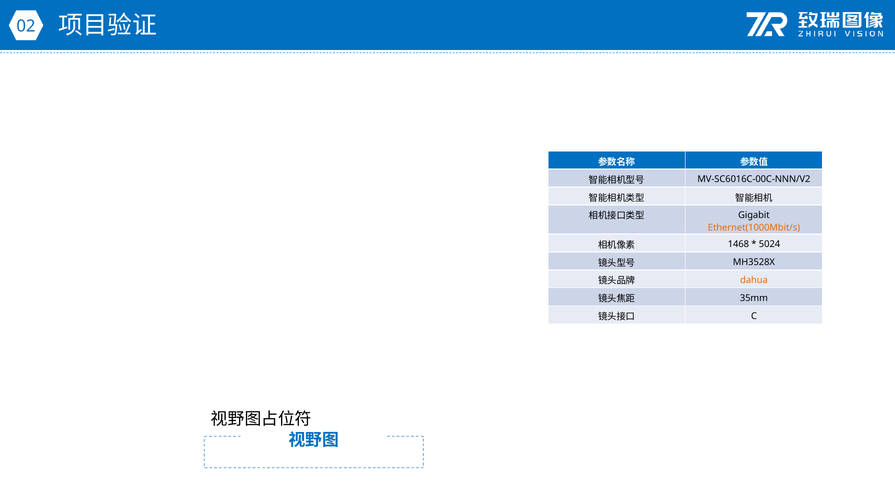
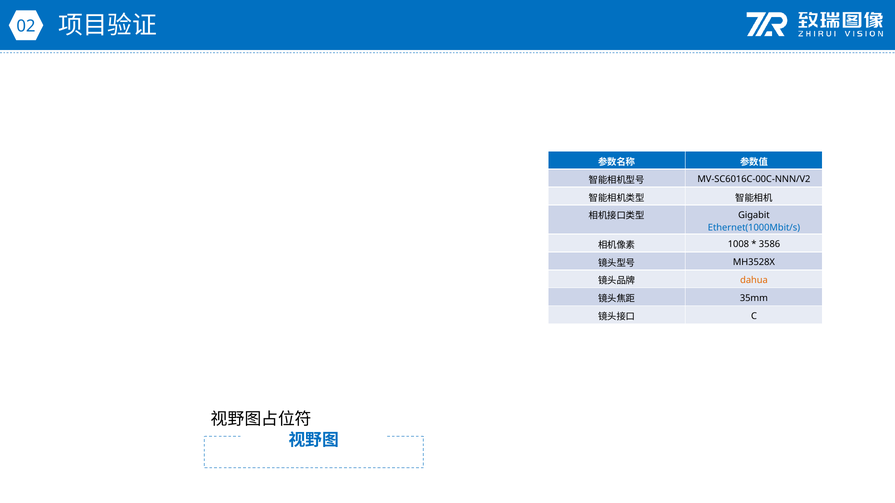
Ethernet(1000Mbit/s colour: orange -> blue (754, 228)
1468: 1468 -> 1008 (738, 244)
5024: 5024 -> 3586 (770, 244)
